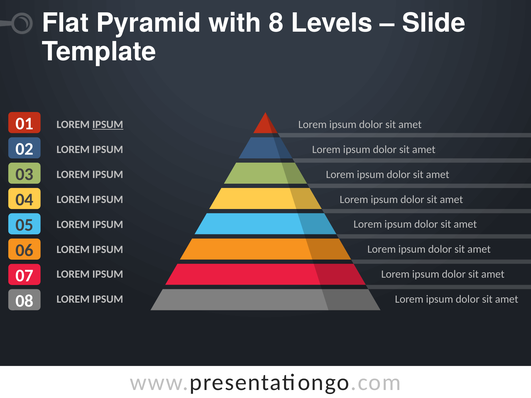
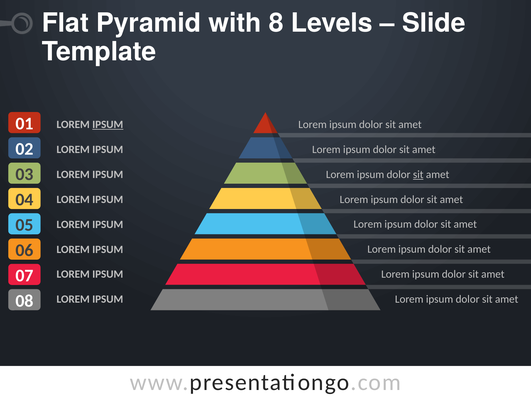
sit underline: none -> present (418, 175)
